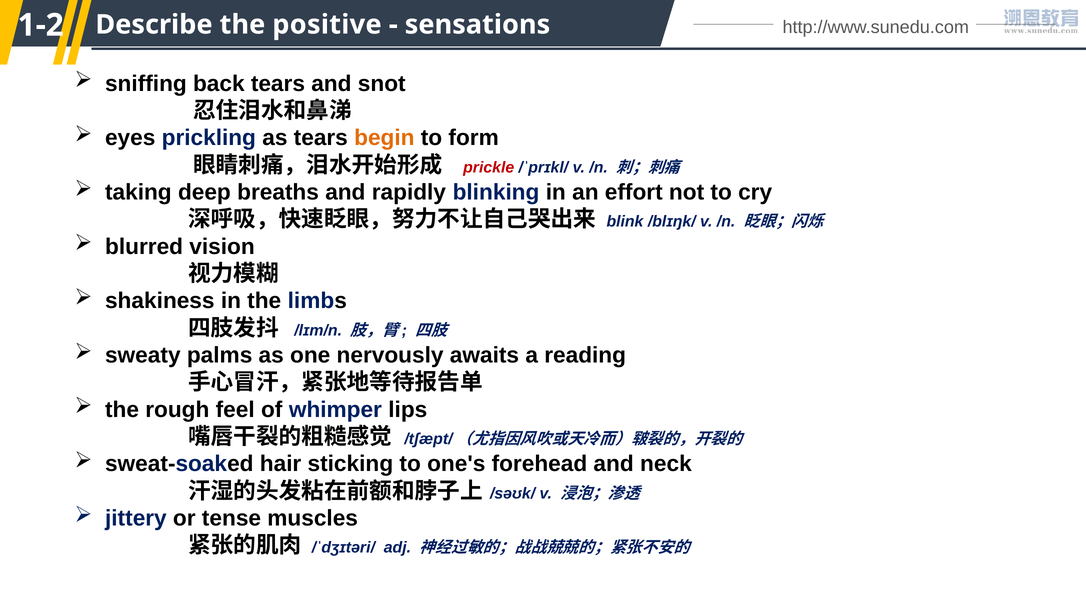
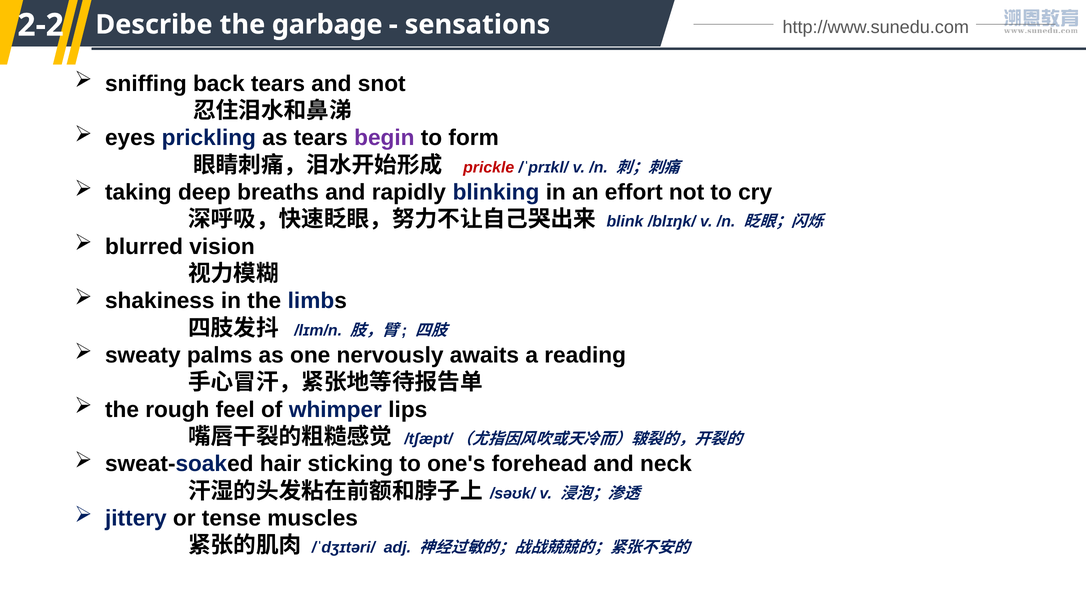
1-2: 1-2 -> 2-2 (41, 25)
positive: positive -> garbage (327, 25)
begin colour: orange -> purple (384, 138)
